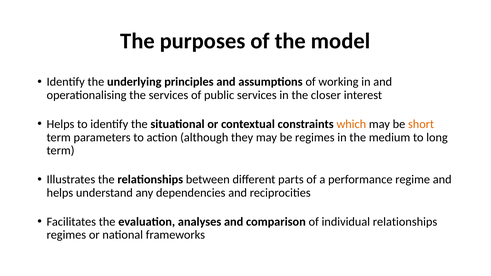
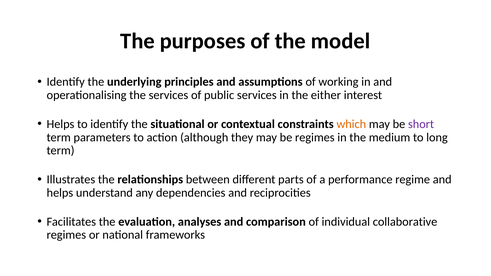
closer: closer -> either (326, 95)
short colour: orange -> purple (421, 124)
individual relationships: relationships -> collaborative (405, 222)
